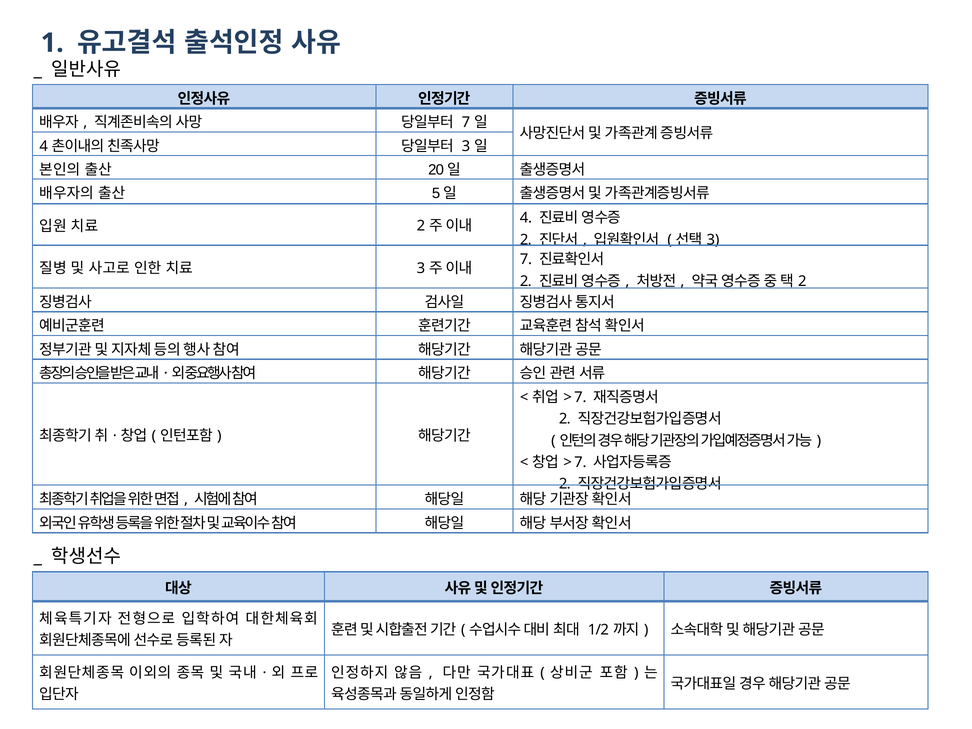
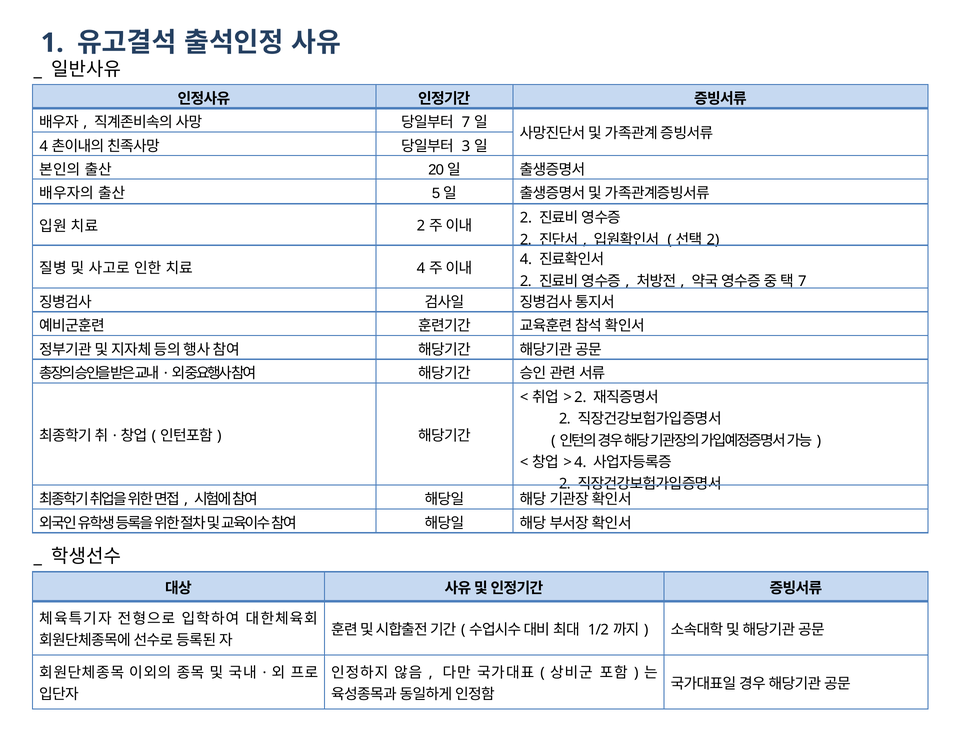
4: 4 -> 2 (526, 218)
3: 3 -> 2 (713, 240)
3: 3 -> 4 (421, 268)
7: 7 -> 4 (526, 259)
2: 2 -> 7 (802, 281)
7: 7 -> 2 (580, 397)
7: 7 -> 4 (580, 462)
